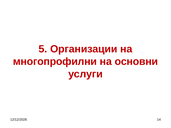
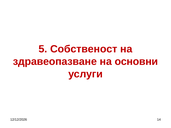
Организации: Организации -> Собственост (84, 49)
многопрофилни: многопрофилни -> здравеопазване (55, 62)
